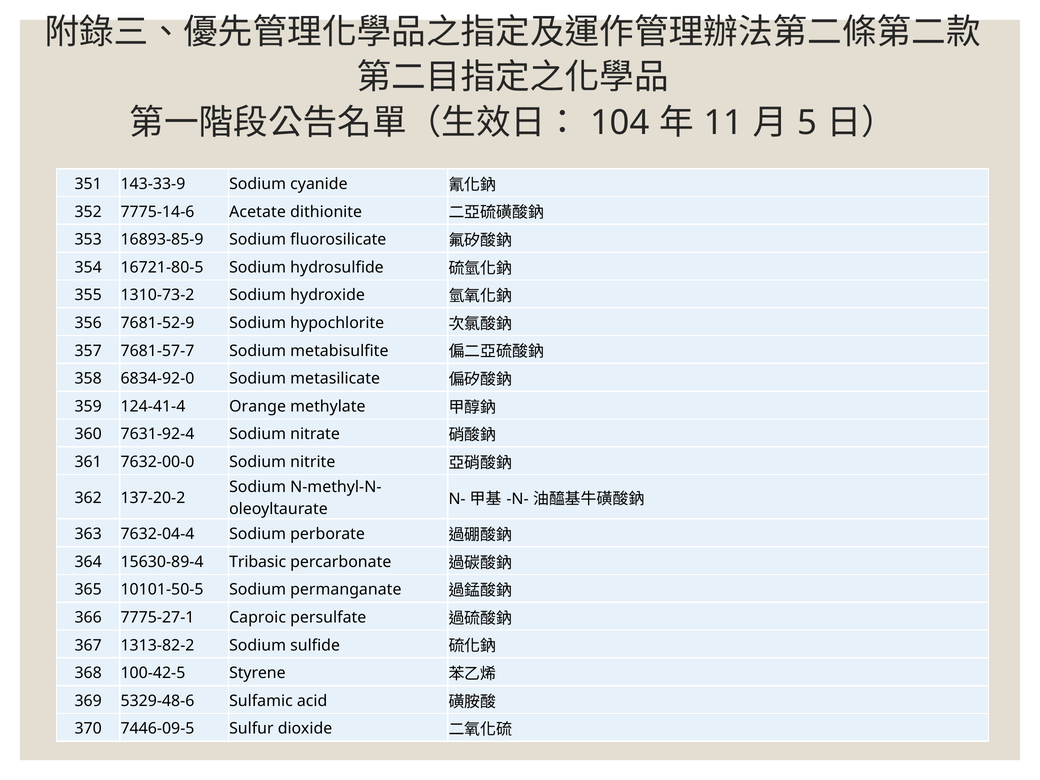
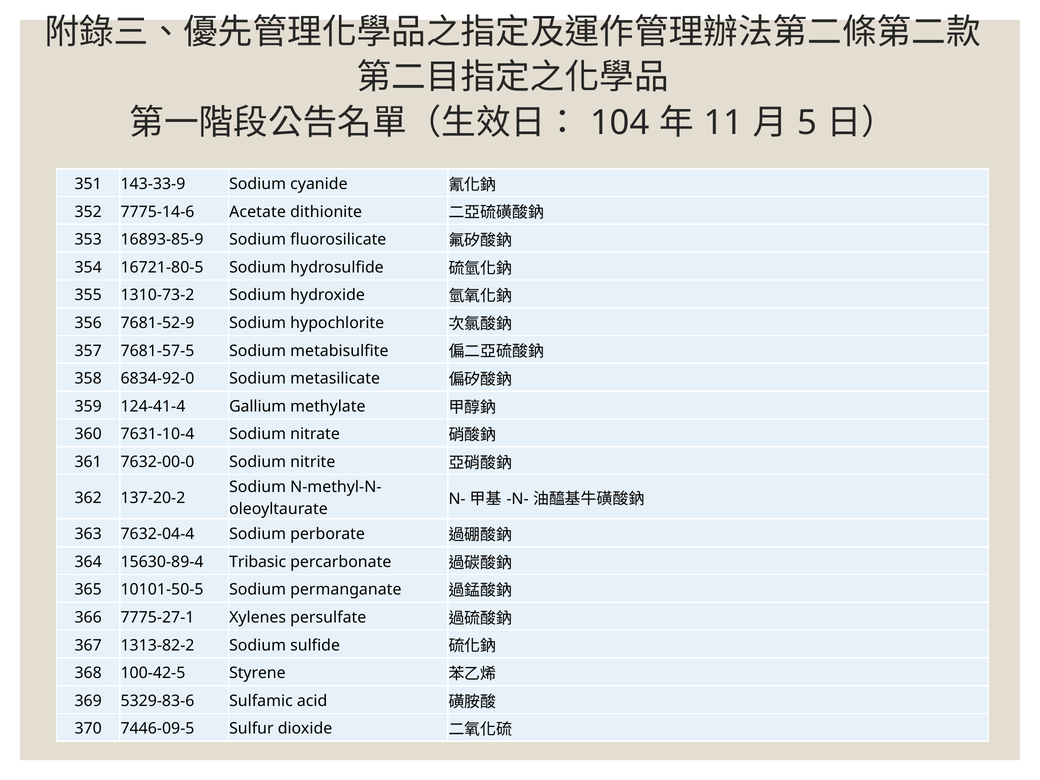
7681-57-7: 7681-57-7 -> 7681-57-5 (157, 351)
Orange: Orange -> Gallium (258, 406)
7631-92-4: 7631-92-4 -> 7631-10-4 (157, 434)
Caproic: Caproic -> Xylenes (258, 618)
5329-48-6: 5329-48-6 -> 5329-83-6 (157, 701)
